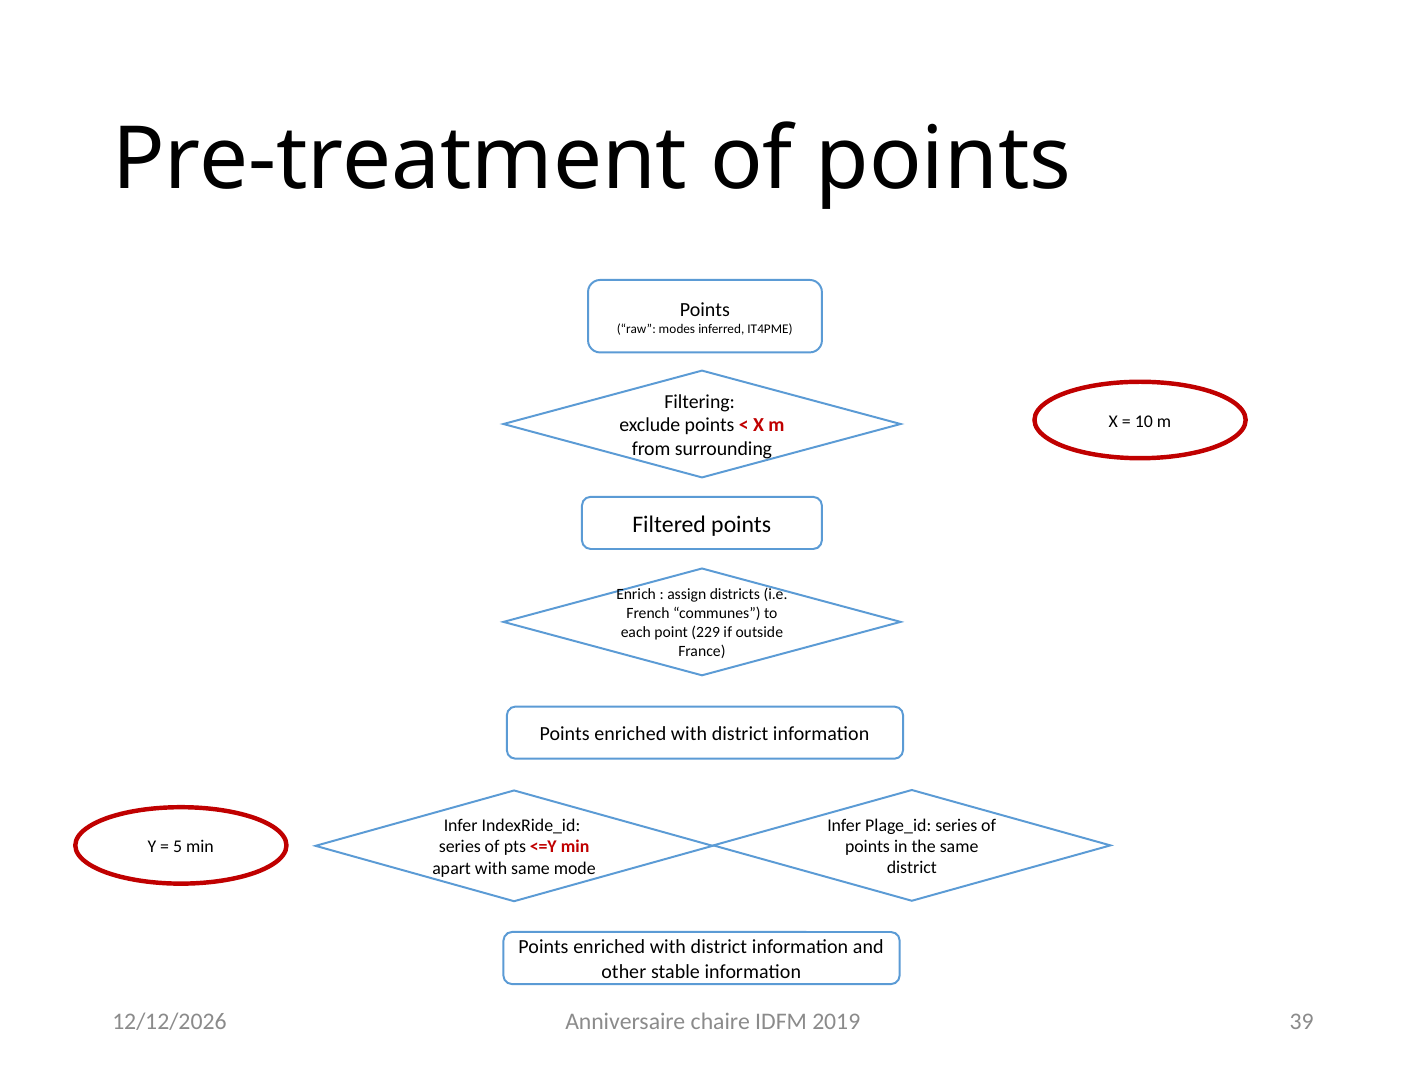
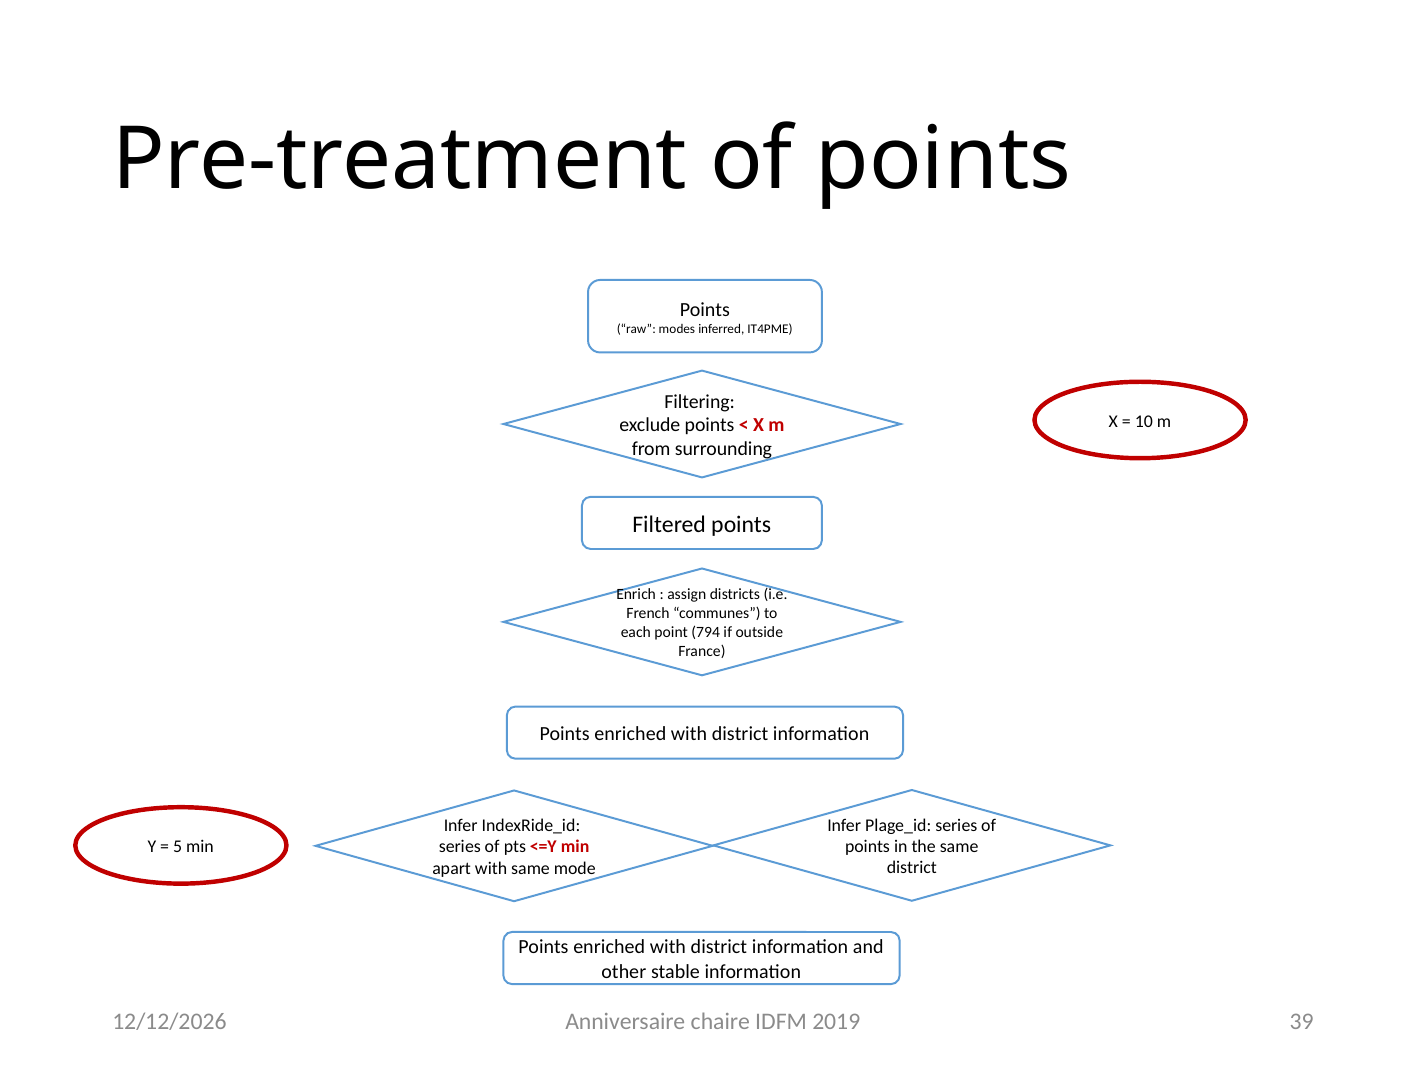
229: 229 -> 794 (706, 632)
